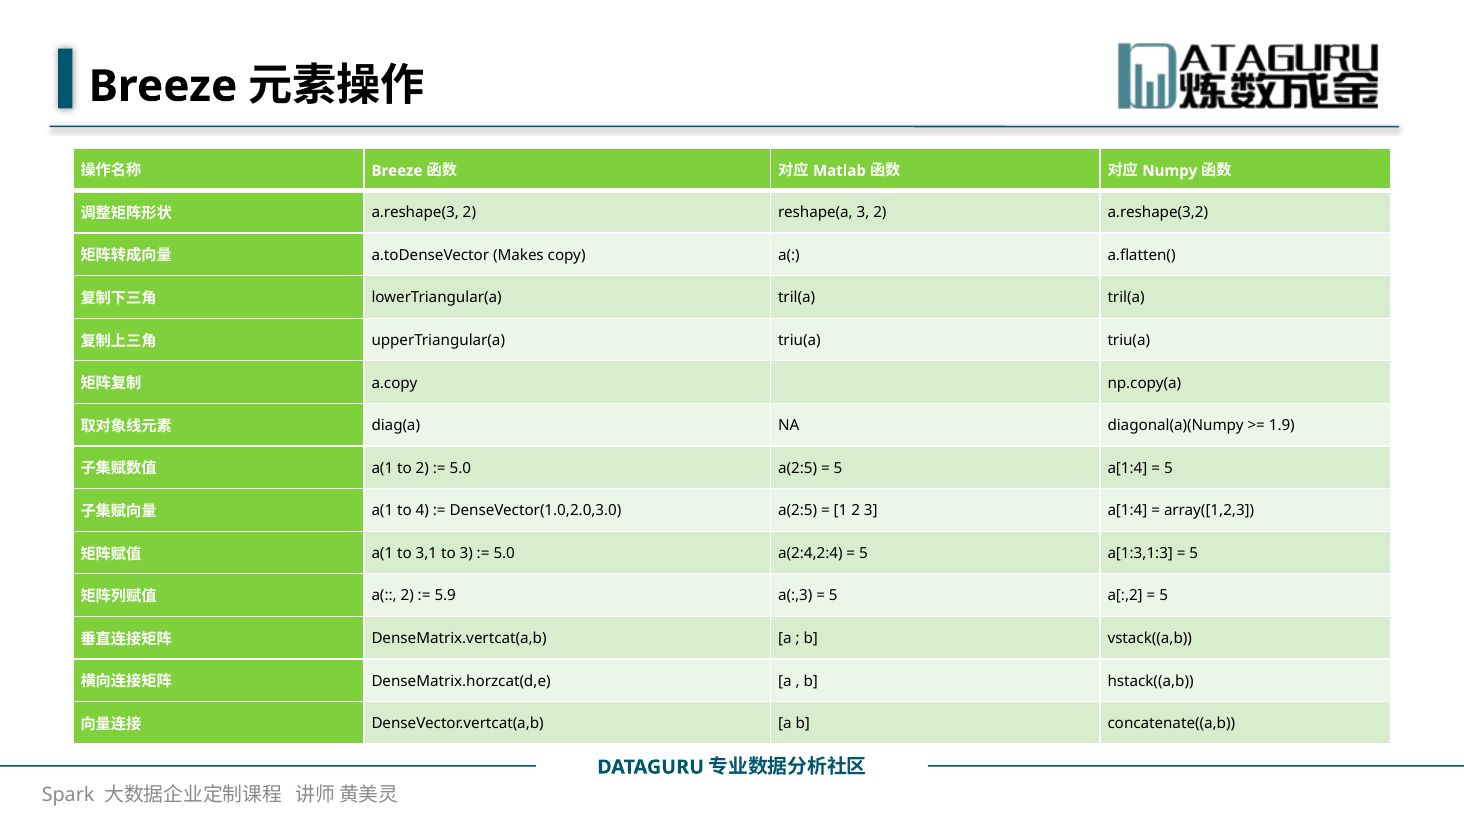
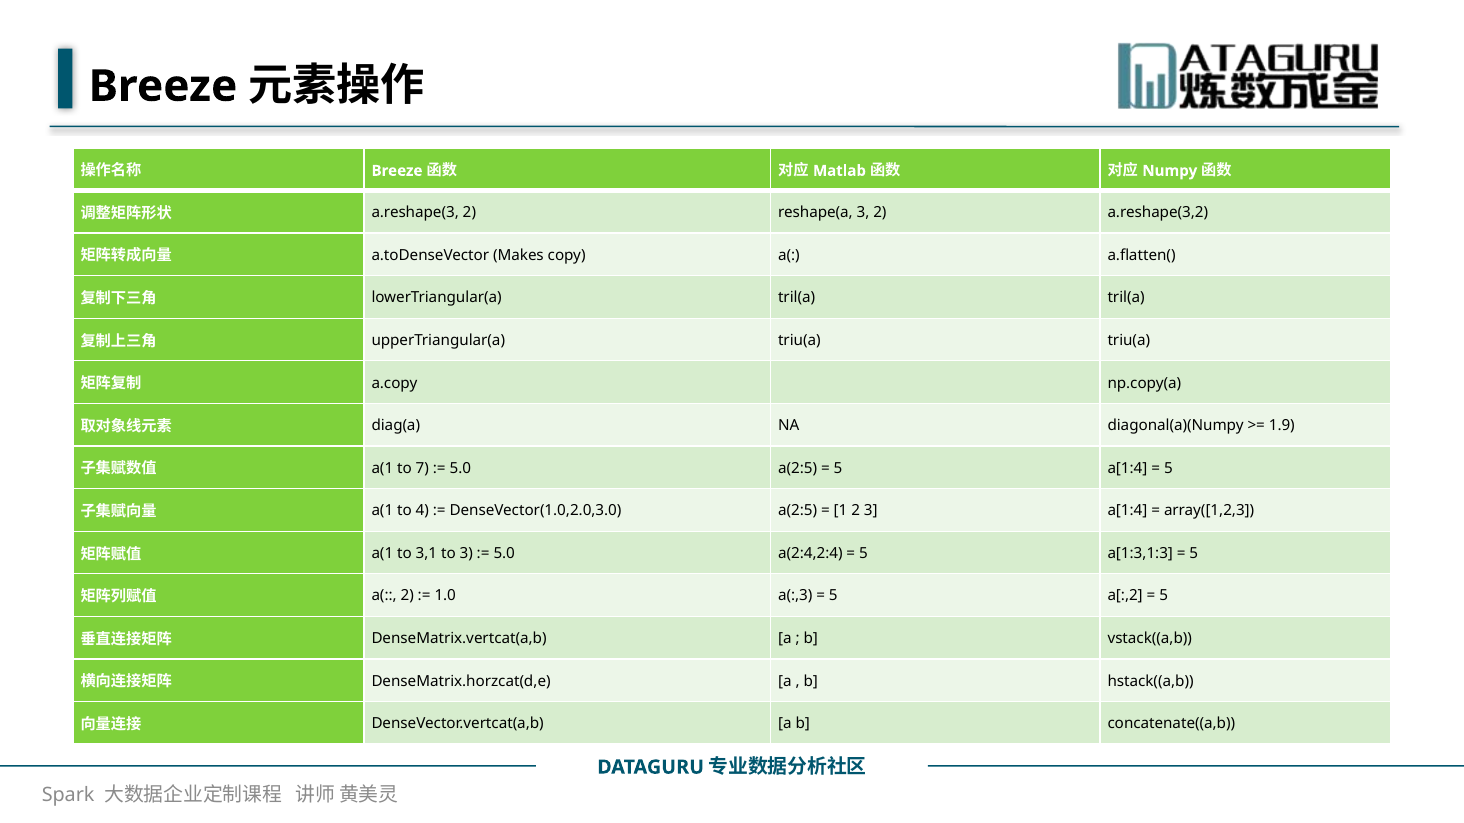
to 2: 2 -> 7 (422, 468)
5.9: 5.9 -> 1.0 (445, 596)
